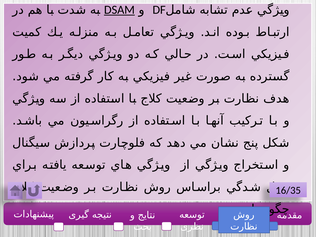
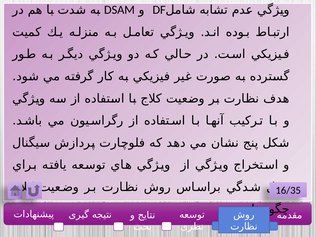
DSAM underline: present -> none (119, 10)
